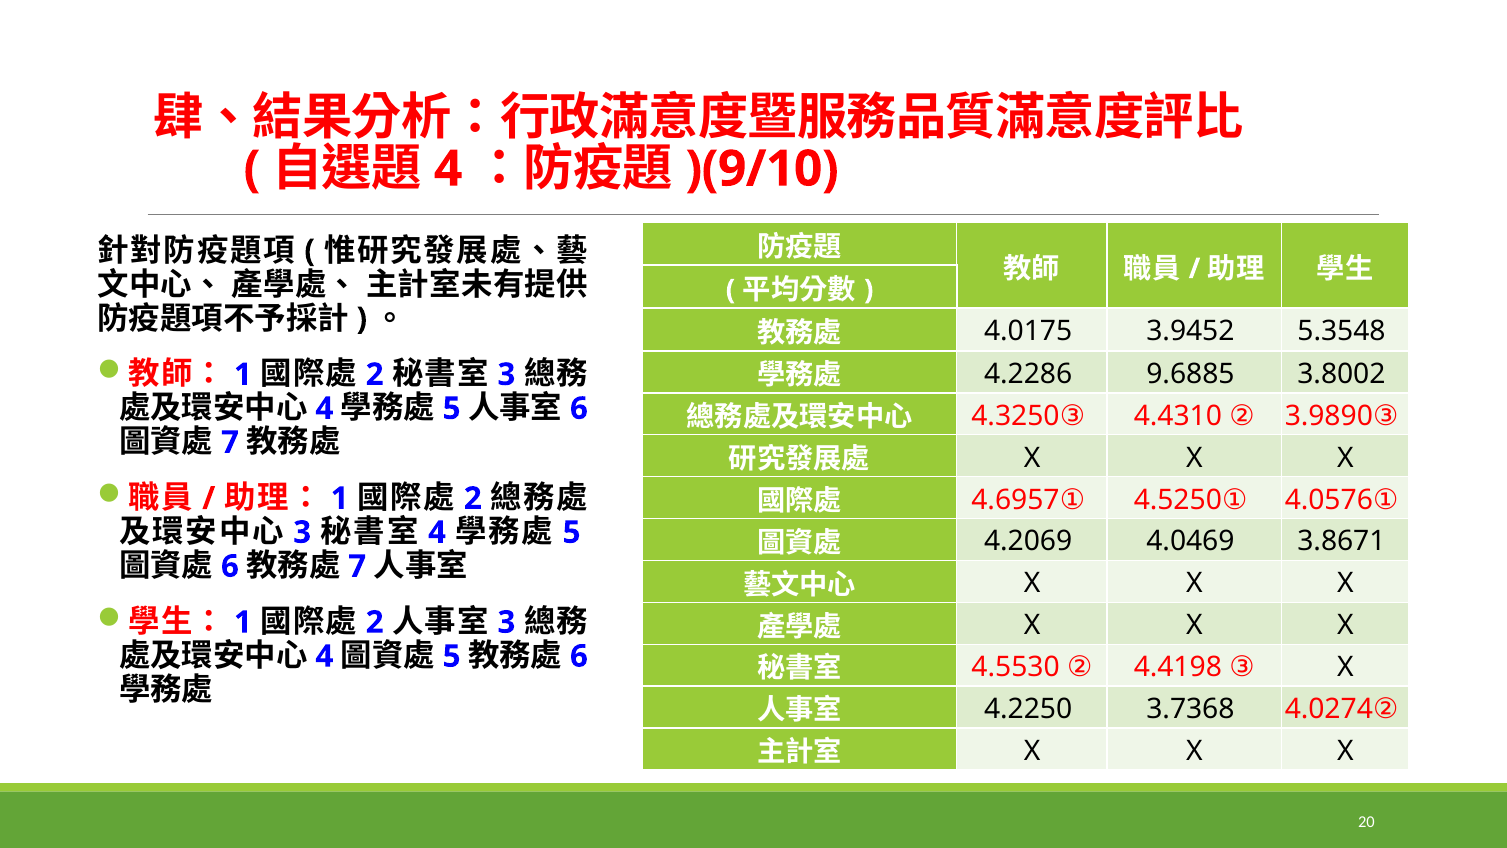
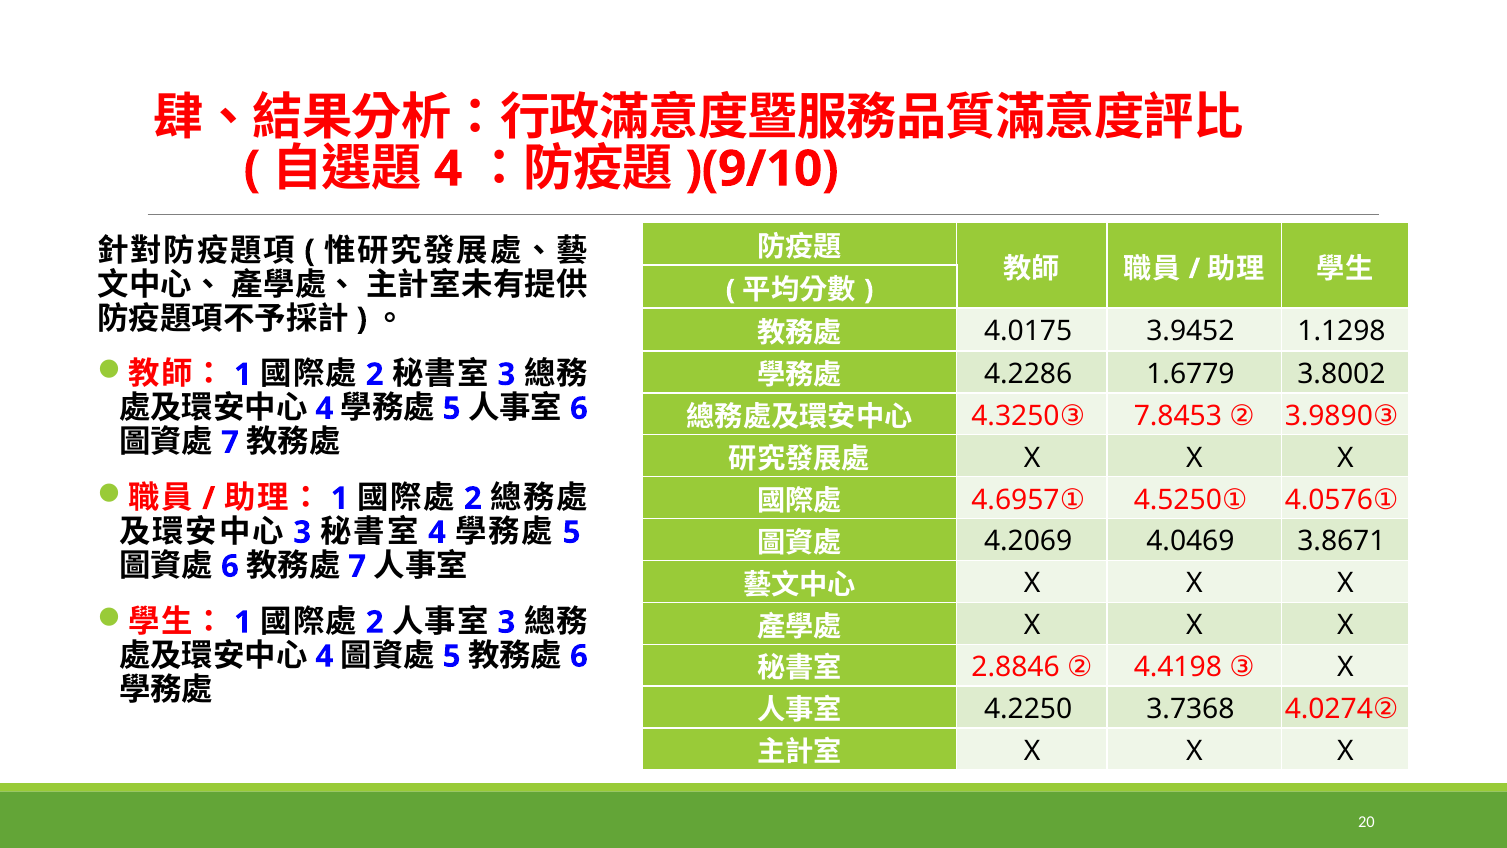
5.3548: 5.3548 -> 1.1298 (1341, 331)
9.6885: 9.6885 -> 1.6779 (1190, 374)
4.4310: 4.4310 -> 7.8453 (1178, 416)
4.5530: 4.5530 -> 2.8846 (1016, 667)
